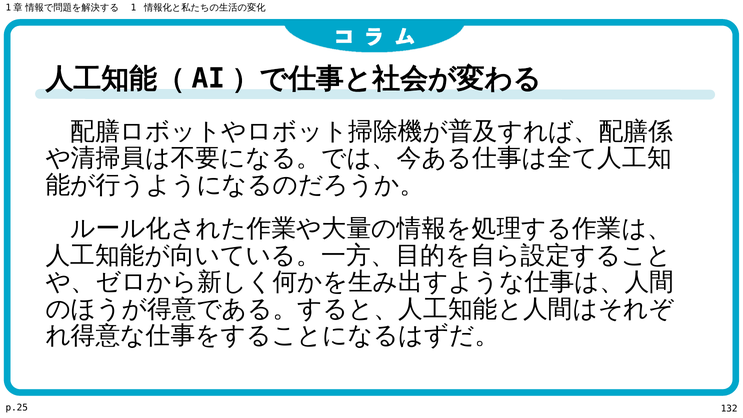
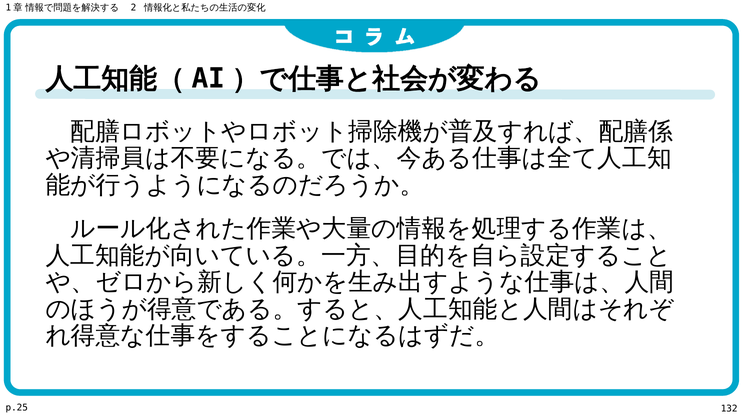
1: 1 -> 2 (133, 8)
